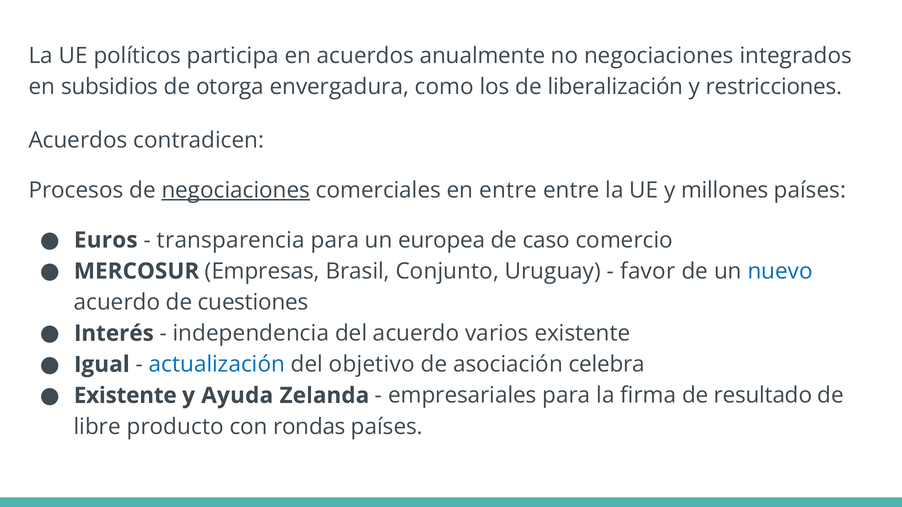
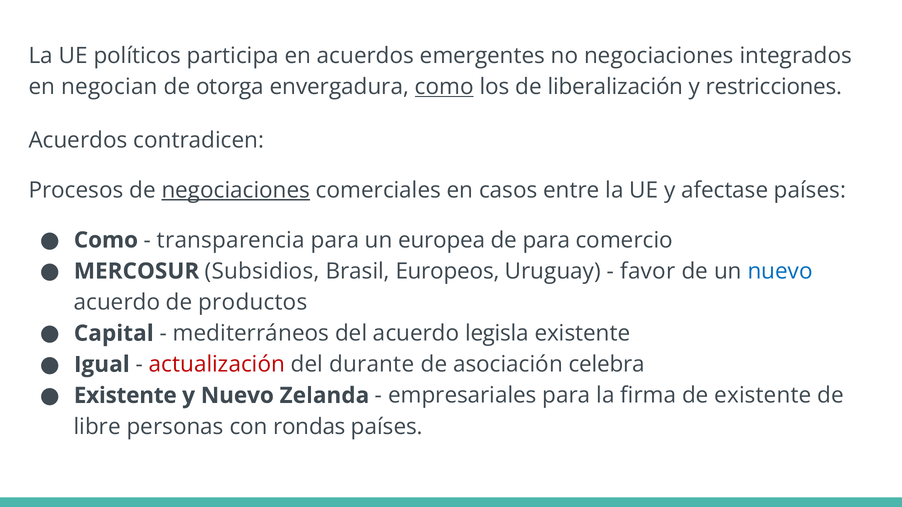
anualmente: anualmente -> emergentes (482, 56)
subsidios: subsidios -> negocian (109, 87)
como underline: none -> present (444, 87)
en entre: entre -> casos (508, 190)
millones: millones -> afectase (725, 190)
Euros: Euros -> Como (106, 240)
de caso: caso -> para (546, 240)
Empresas: Empresas -> Subsidios (262, 271)
Conjunto: Conjunto -> Europeos (447, 271)
cuestiones: cuestiones -> productos (253, 302)
Interés: Interés -> Capital (114, 334)
independencia: independencia -> mediterráneos (251, 334)
varios: varios -> legisla (497, 334)
actualización colour: blue -> red (217, 365)
objetivo: objetivo -> durante (372, 365)
y Ayuda: Ayuda -> Nuevo (237, 396)
de resultado: resultado -> existente (763, 396)
producto: producto -> personas (175, 427)
